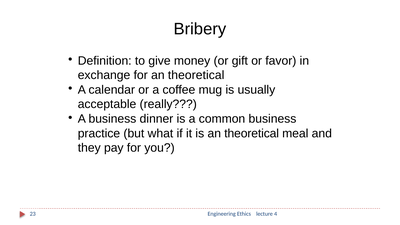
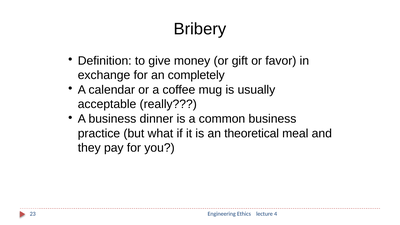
for an theoretical: theoretical -> completely (196, 75)
